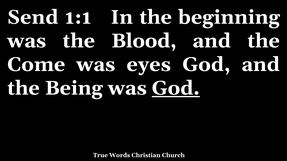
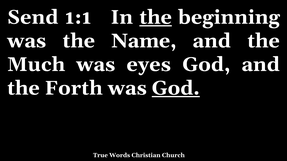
the underline: none -> present (156, 17)
Blood: Blood -> Name (144, 41)
Come: Come -> Much (36, 65)
Being: Being -> Forth (74, 88)
